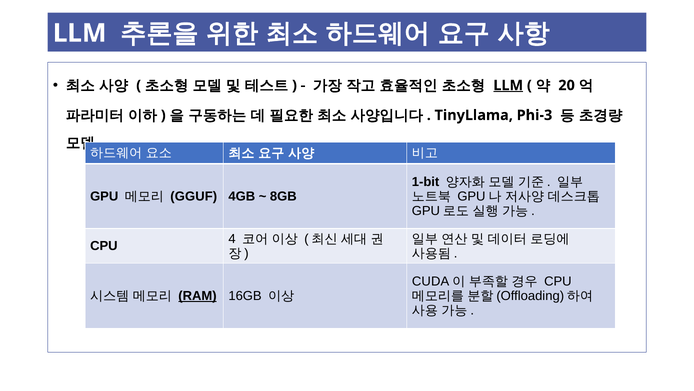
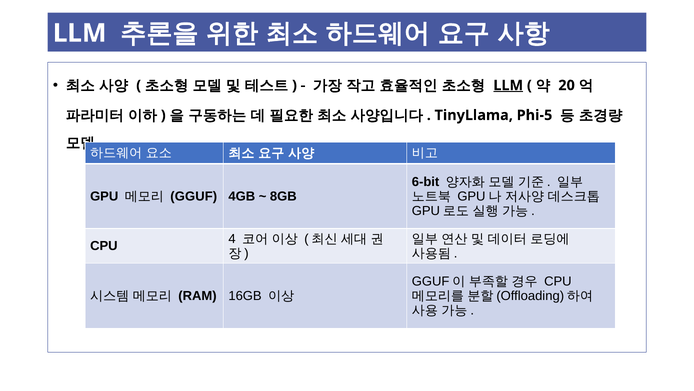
Phi-3: Phi-3 -> Phi-5 (534, 115)
1-bit: 1-bit -> 6-bit (426, 182)
CUDA: CUDA -> GGUF (431, 281)
RAM underline: present -> none (197, 296)
